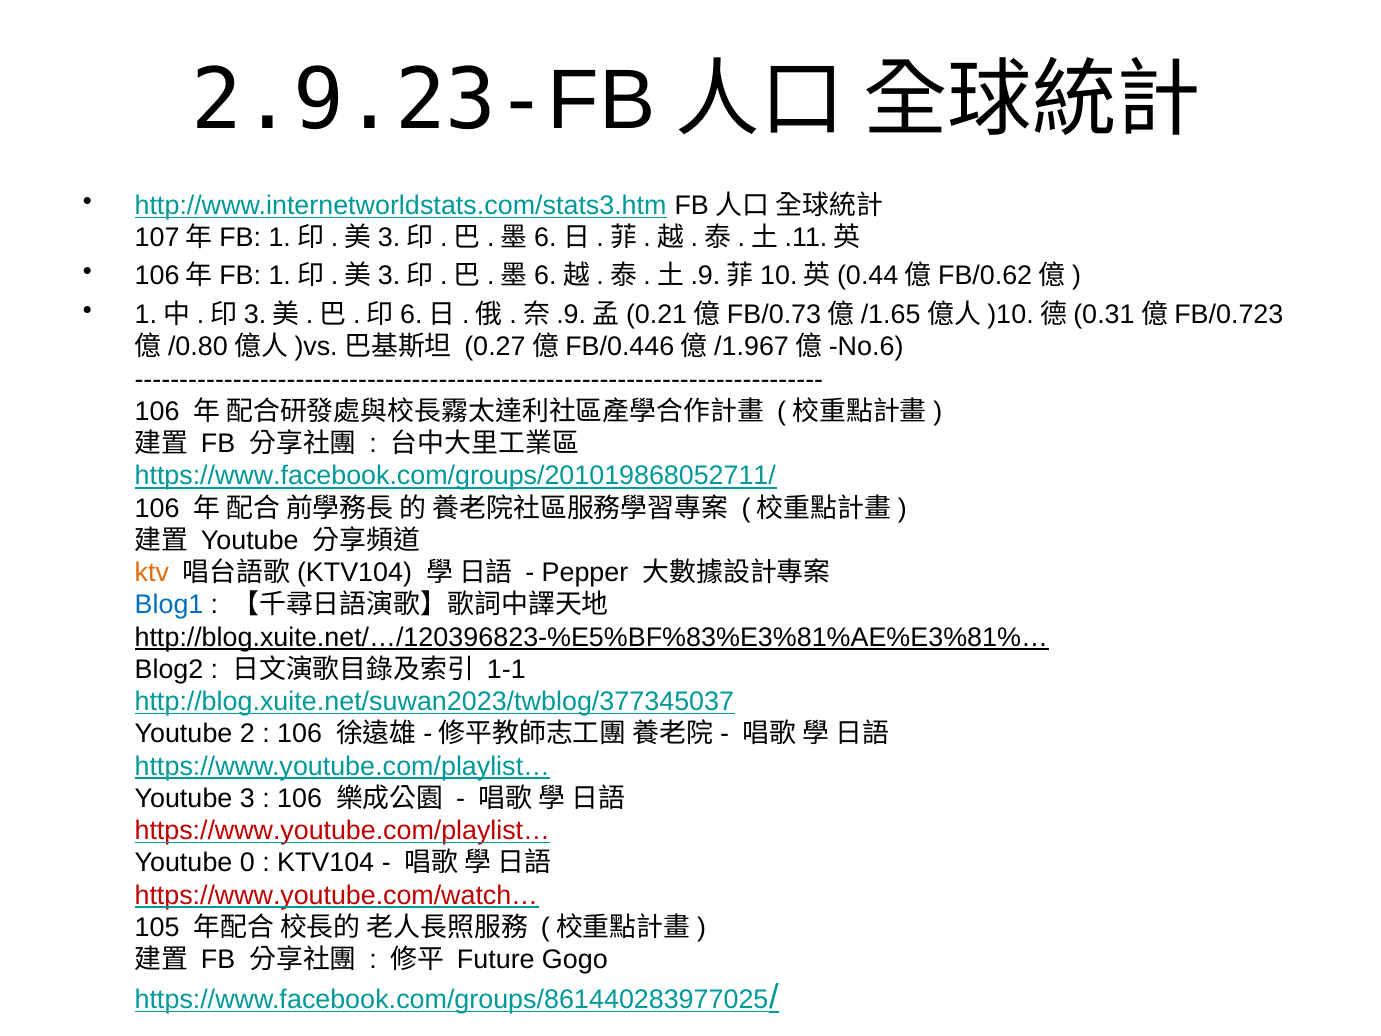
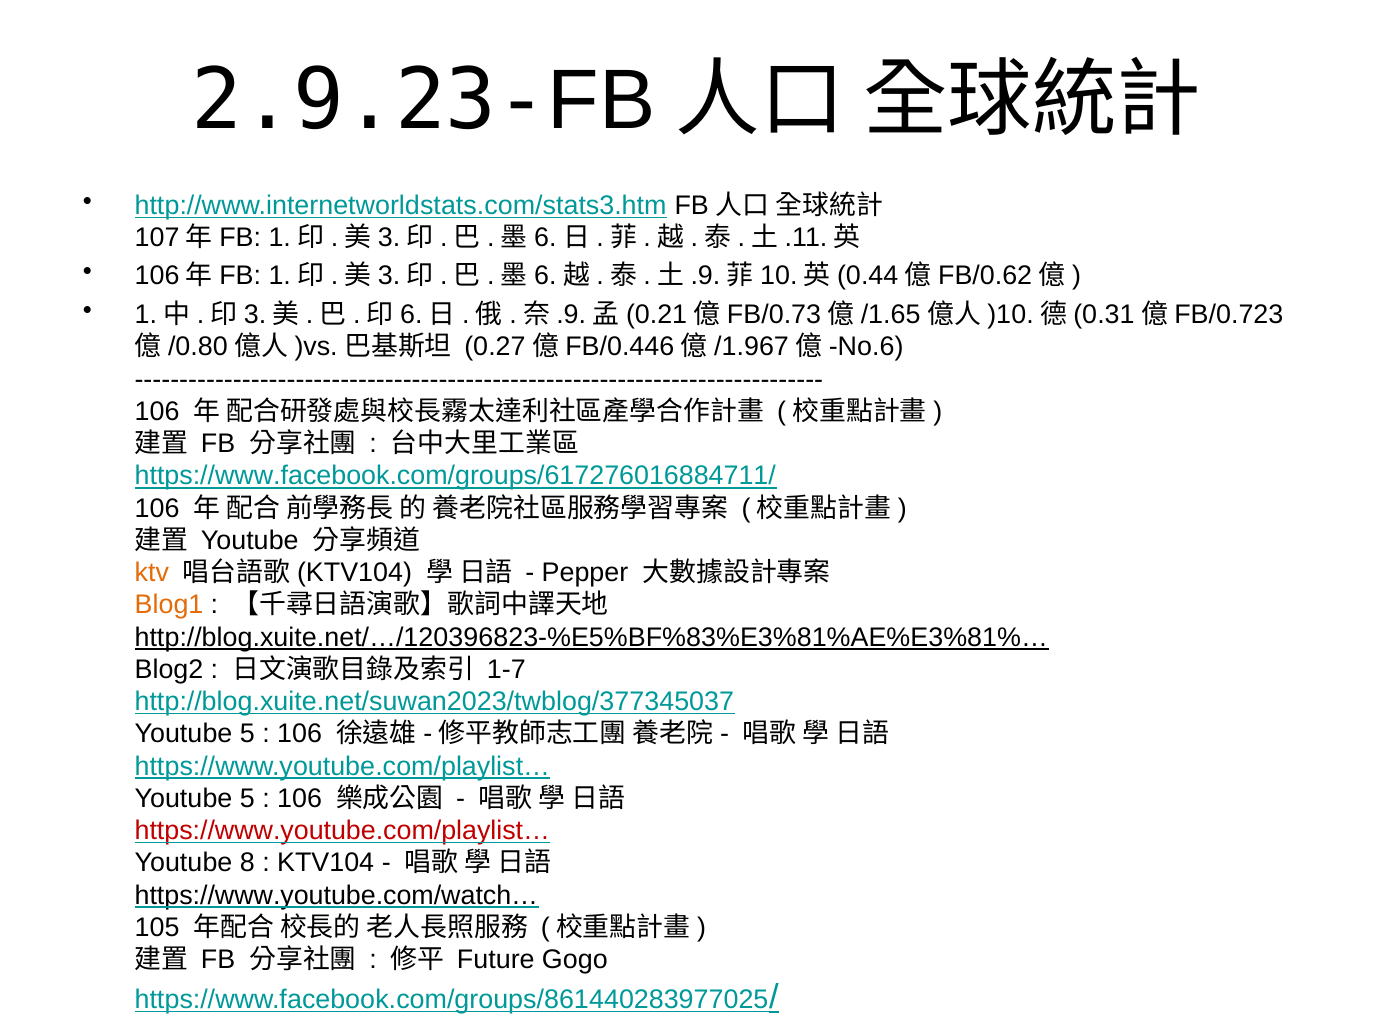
https://www.facebook.com/groups/201019868052711/: https://www.facebook.com/groups/201019868052711/ -> https://www.facebook.com/groups/617276016884711/ (455, 476)
Blog1 colour: blue -> orange (169, 605)
1-1: 1-1 -> 1-7 (506, 669)
2: 2 -> 5 (247, 734)
3: 3 -> 5 (247, 798)
0: 0 -> 8 (247, 863)
https://www.youtube.com/watch… colour: red -> black (336, 895)
